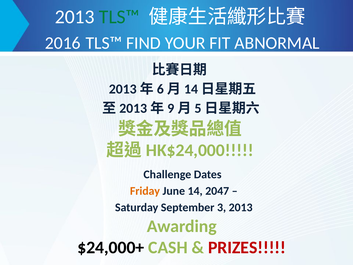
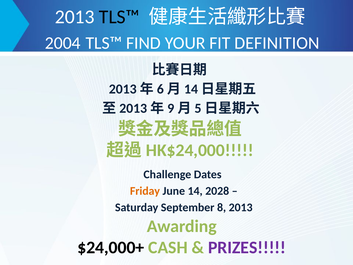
TLS™ colour: green -> black (119, 17)
2016: 2016 -> 2004 (63, 43)
ABNORMAL: ABNORMAL -> DEFINITION (277, 43)
2047: 2047 -> 2028 (217, 191)
3: 3 -> 8 (222, 207)
PRIZES colour: red -> purple (247, 247)
